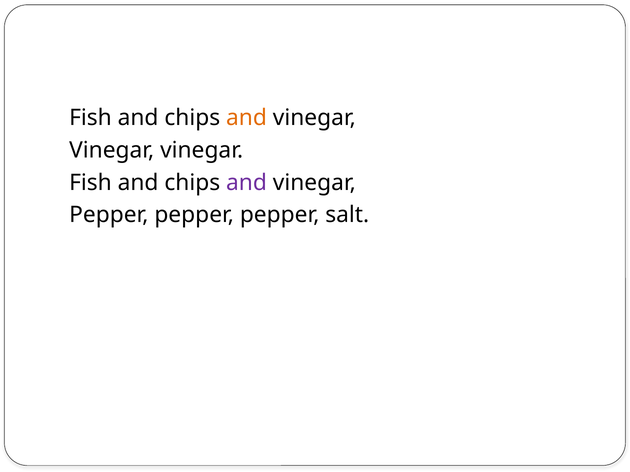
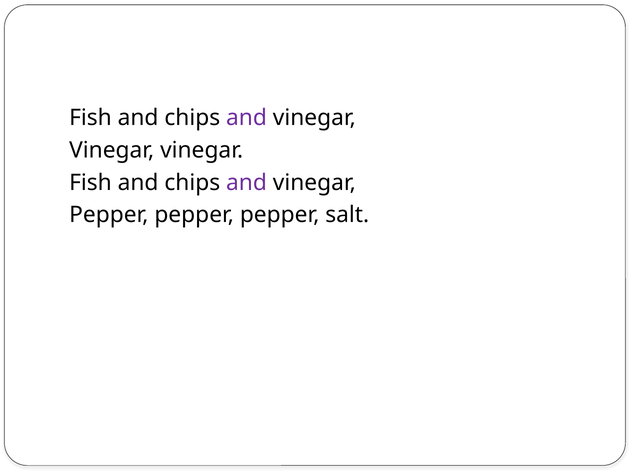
and colour: orange -> purple (246, 118)
